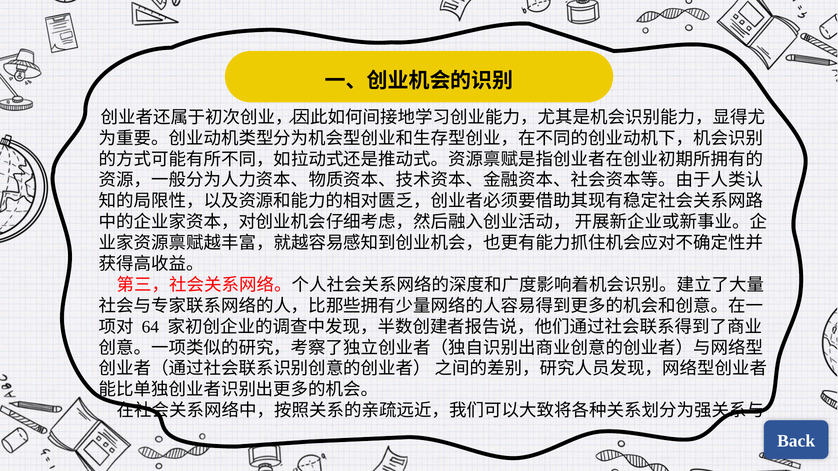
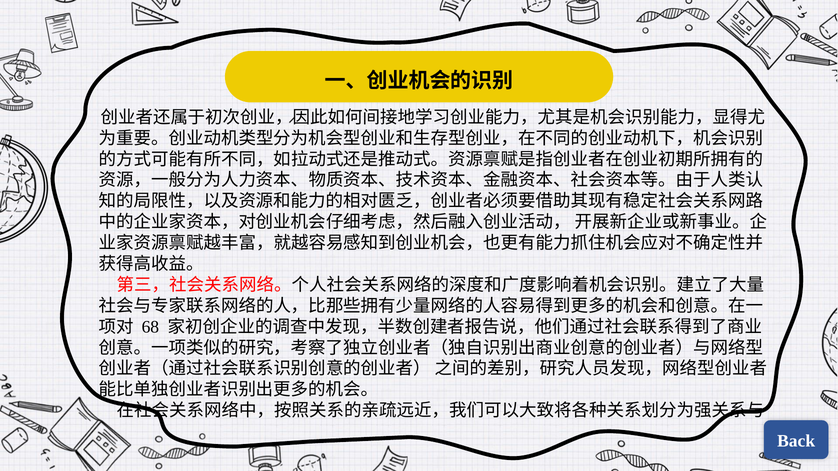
64: 64 -> 68 (150, 327)
